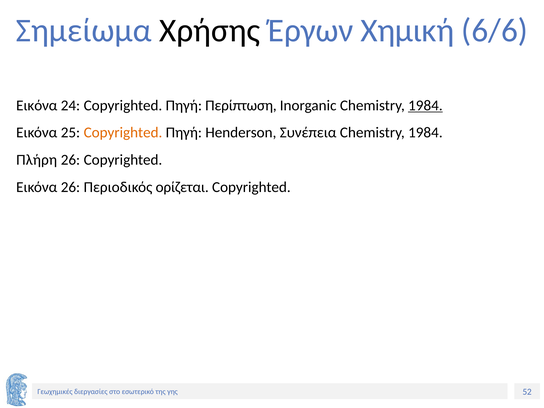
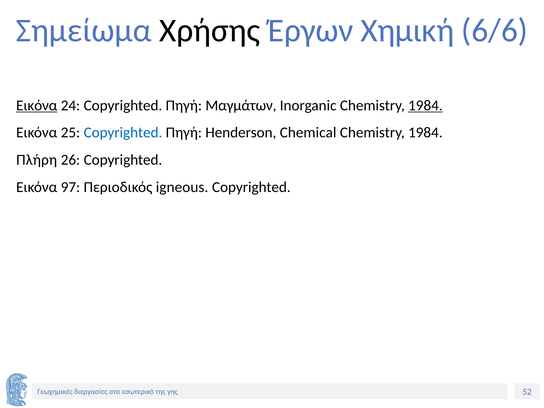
Εικόνα underline: none -> present (37, 105)
Περίπτωση: Περίπτωση -> Μαγμάτων (241, 105)
Copyrighted colour: orange -> blue (123, 133)
Συνέπεια: Συνέπεια -> Chemical (308, 133)
Εικόνα 26: 26 -> 97 (70, 187)
ορίζεται: ορίζεται -> igneous (182, 187)
